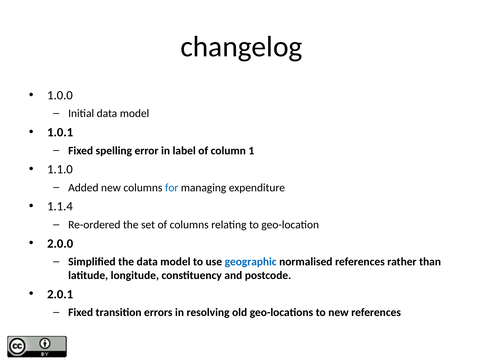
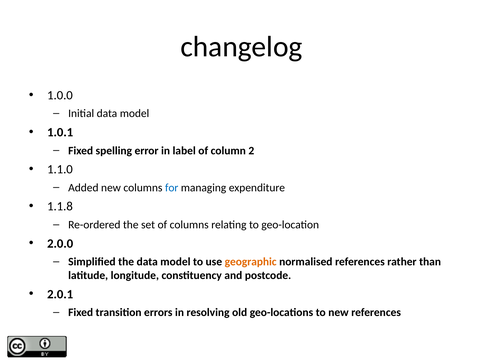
1: 1 -> 2 (251, 151)
1.1.4: 1.1.4 -> 1.1.8 (60, 207)
geographic colour: blue -> orange (251, 262)
